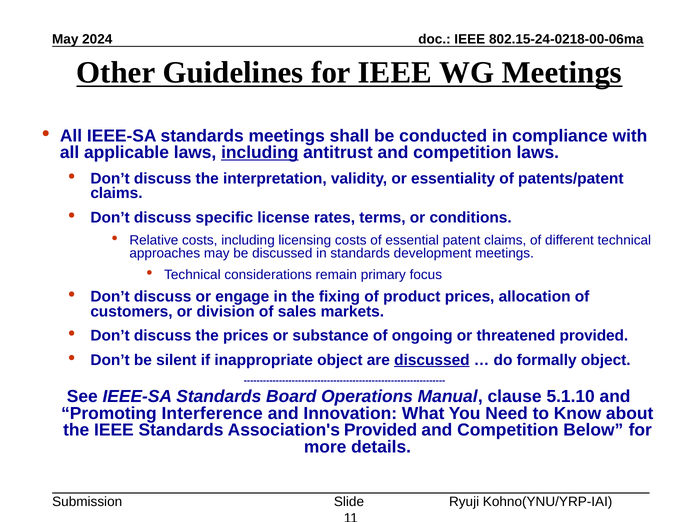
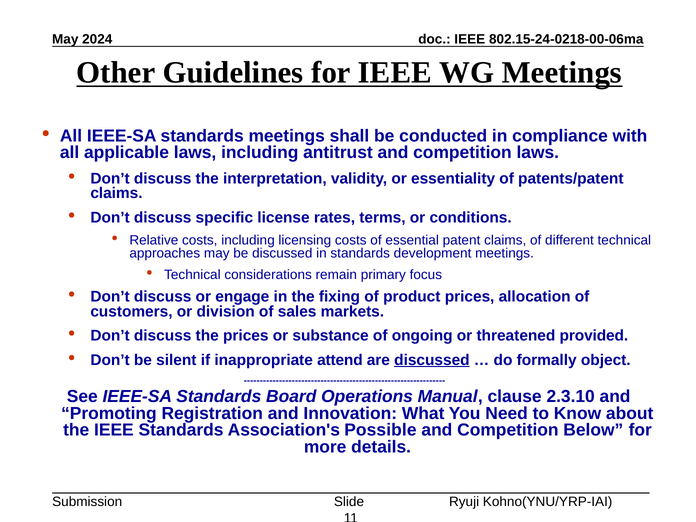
including underline: present -> none (260, 153)
inappropriate object: object -> attend (340, 360)
5.1.10: 5.1.10 -> 2.3.10 (571, 397)
Interference: Interference -> Registration (212, 413)
Association's Provided: Provided -> Possible (380, 430)
